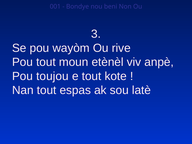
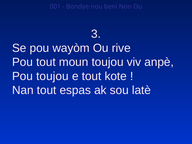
moun etènèl: etènèl -> toujou (108, 62)
